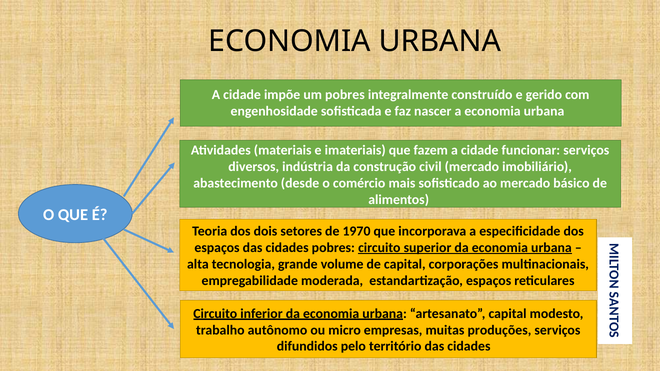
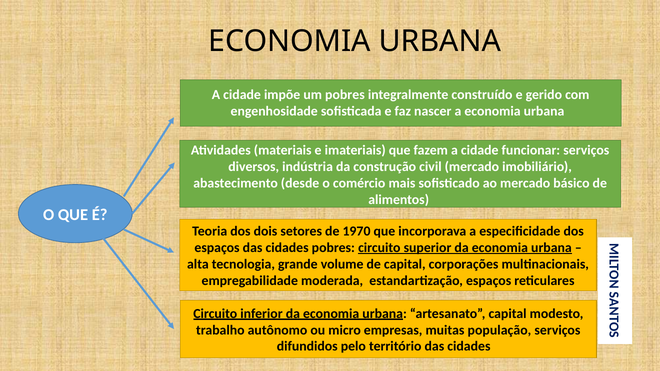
produções: produções -> população (499, 330)
